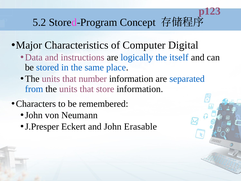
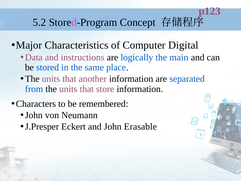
itself: itself -> main (179, 57)
number: number -> another (93, 79)
